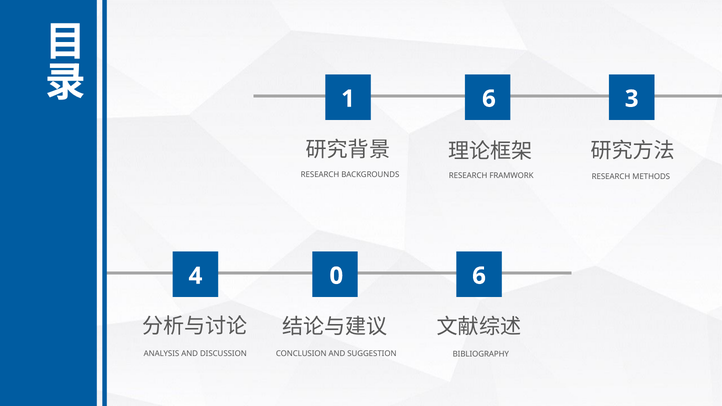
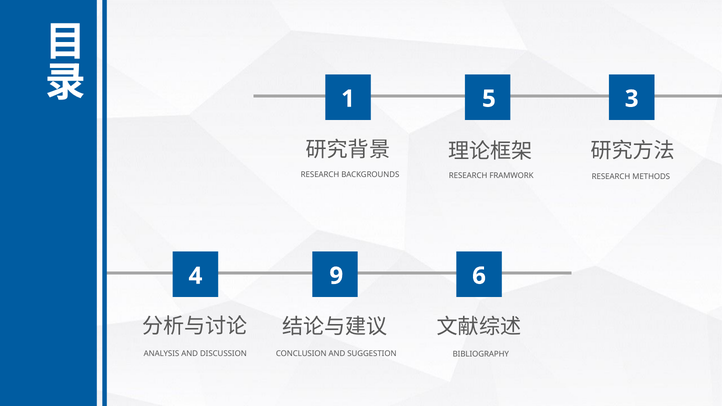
1 6: 6 -> 5 (489, 99)
0: 0 -> 9 (336, 276)
